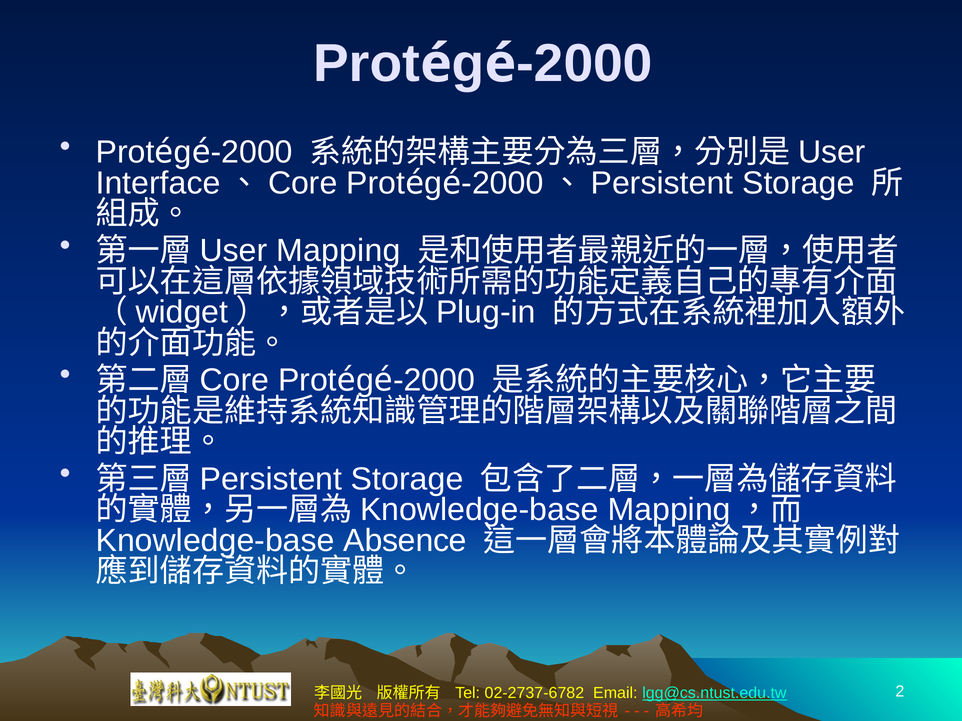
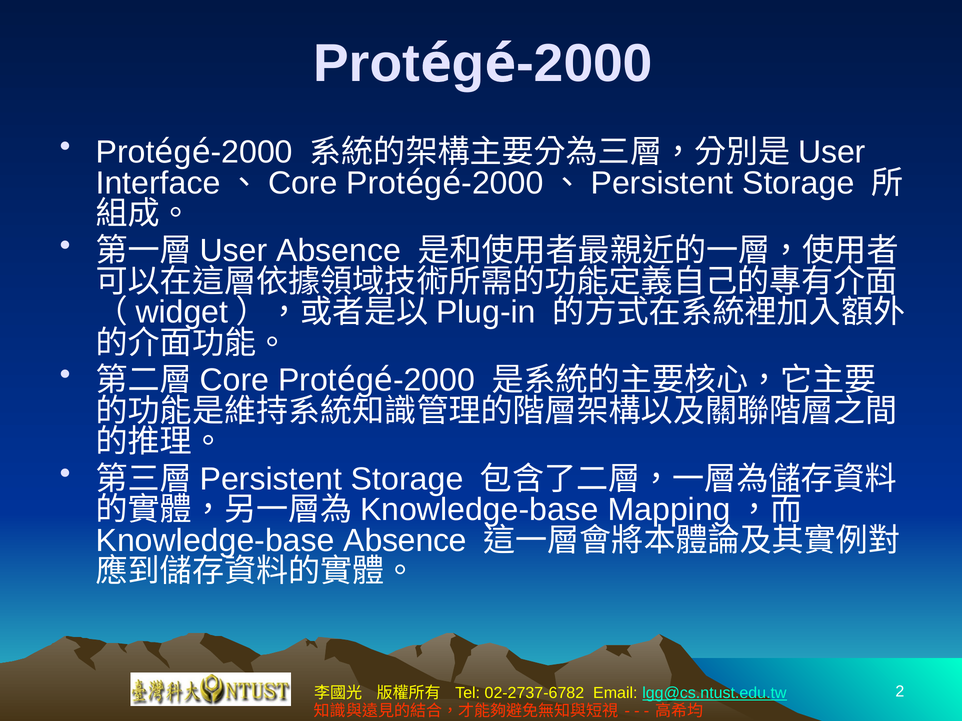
Mapping: Mapping -> Absence (339, 251)
